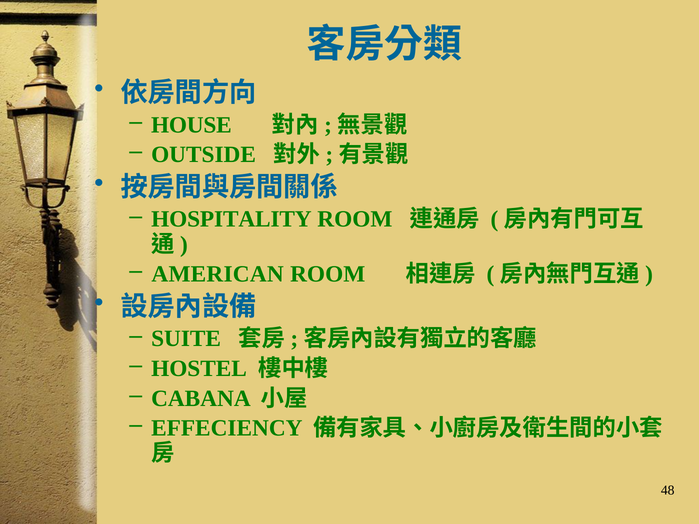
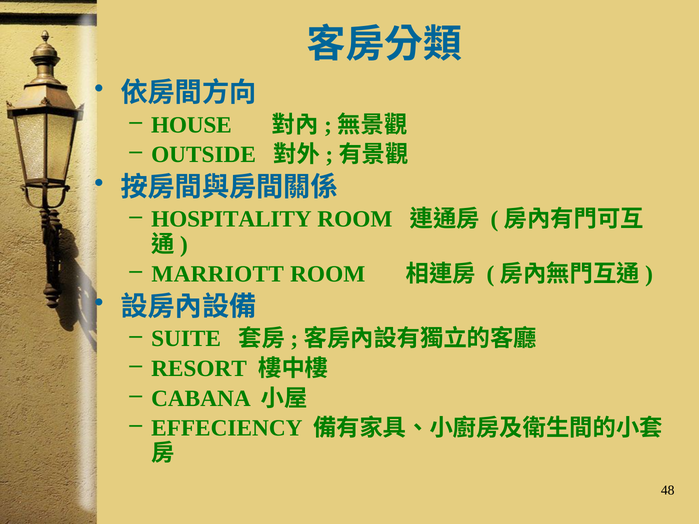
AMERICAN: AMERICAN -> MARRIOTT (218, 274)
HOSTEL: HOSTEL -> RESORT (199, 369)
